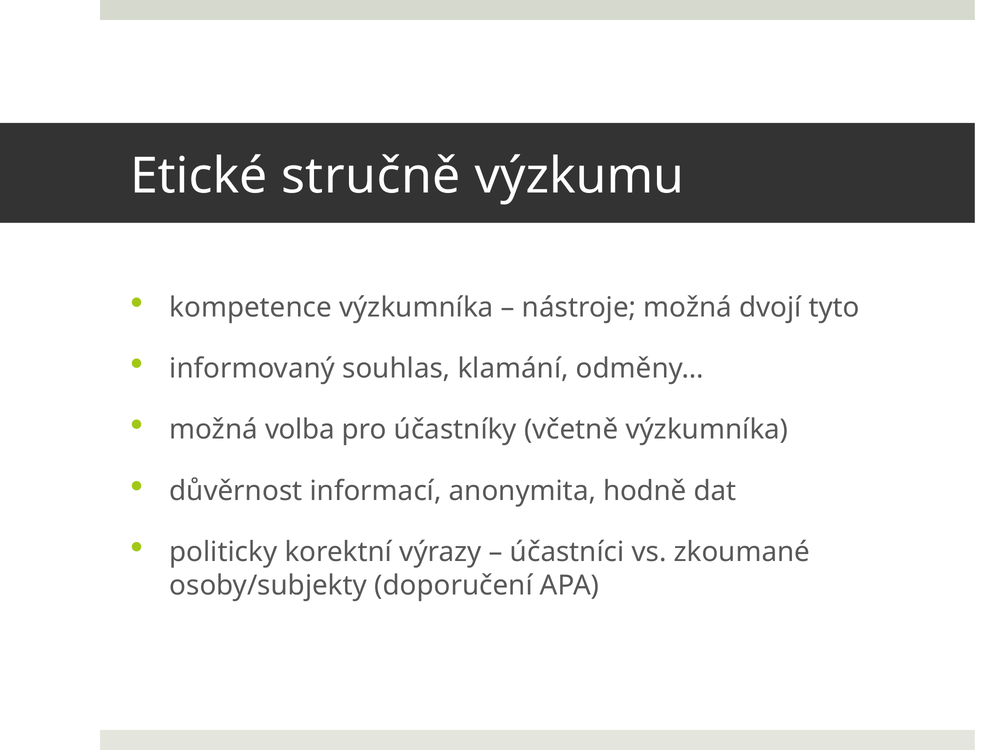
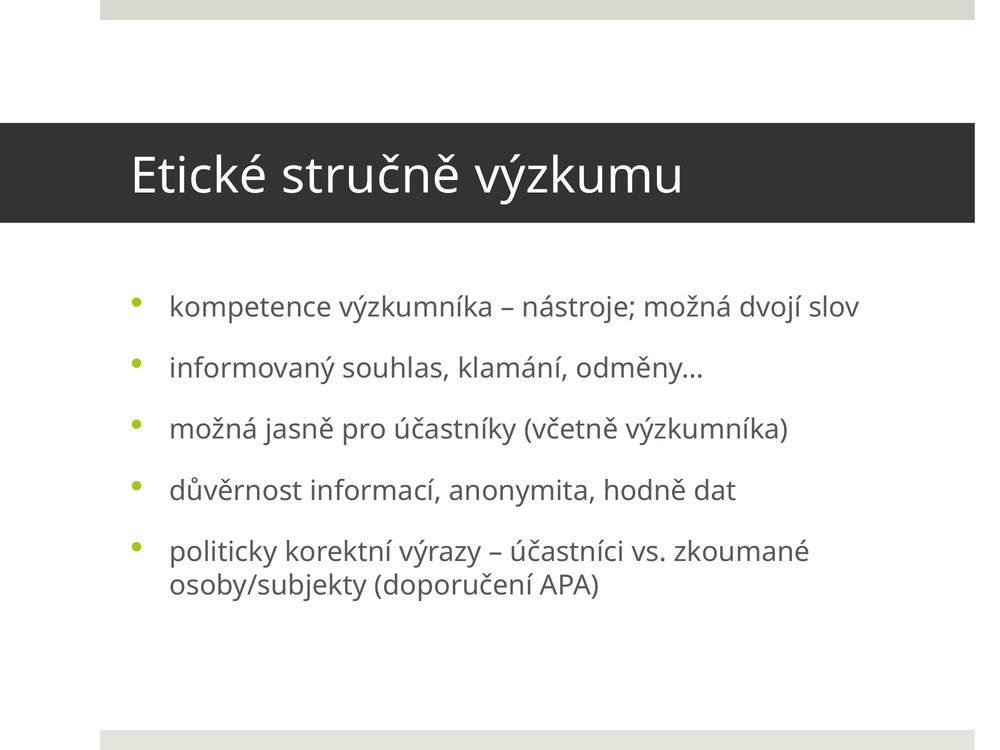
tyto: tyto -> slov (834, 307)
volba: volba -> jasně (300, 430)
